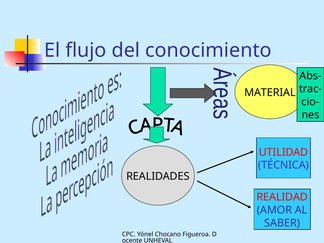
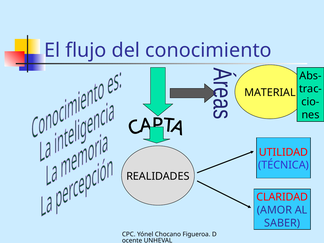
REALIDAD: REALIDAD -> CLARIDAD (282, 197)
